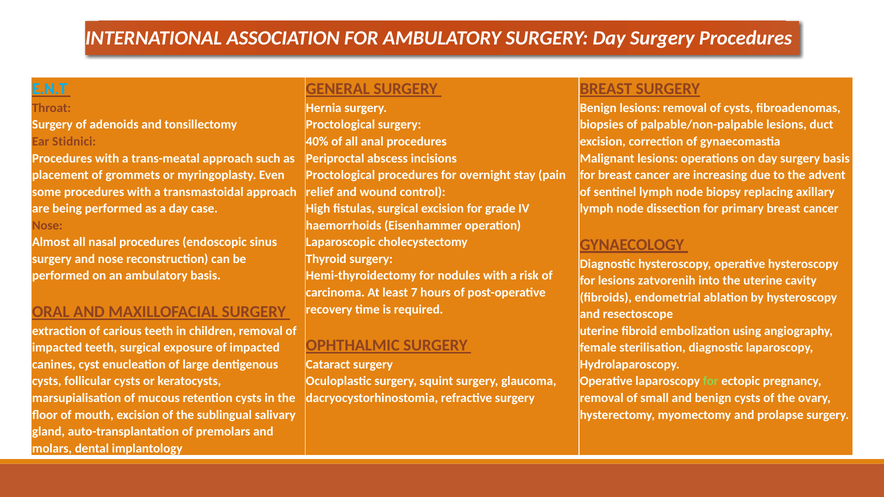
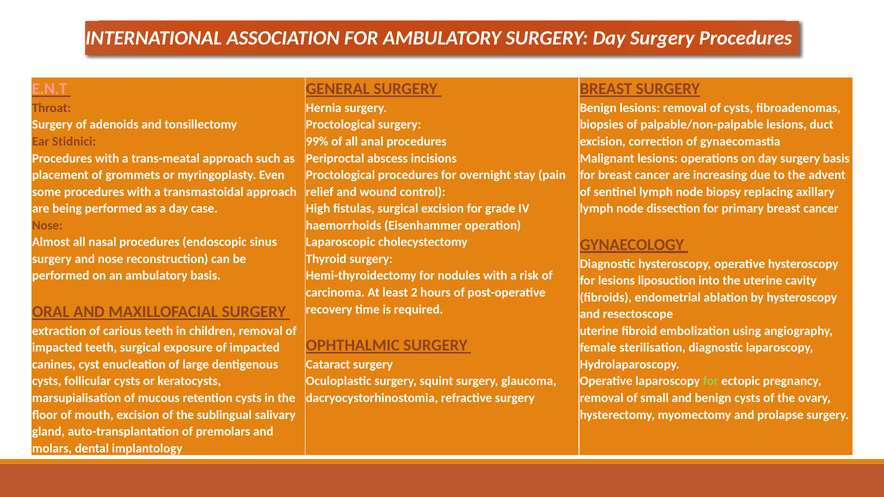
E.N.T colour: light blue -> pink (50, 89)
40%: 40% -> 99% (317, 142)
zatvorenih: zatvorenih -> liposuction (667, 281)
7: 7 -> 2 (414, 293)
